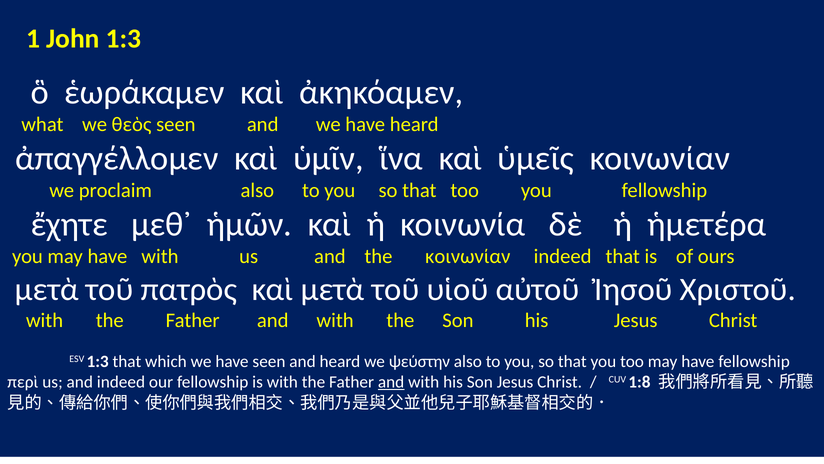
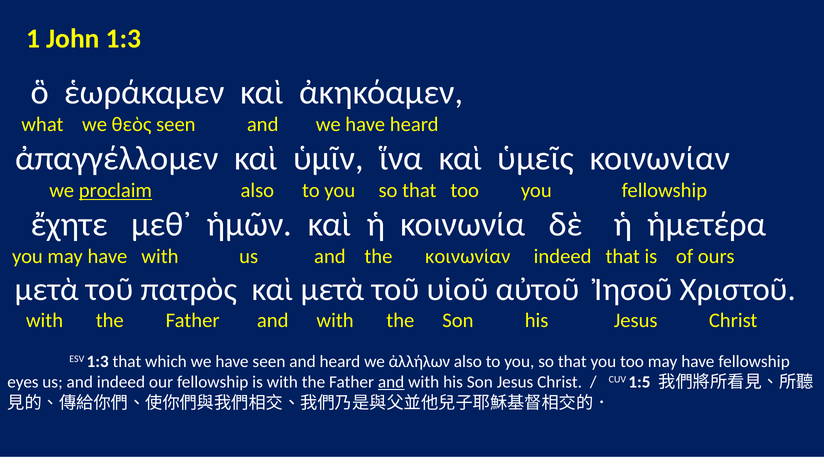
proclaim underline: none -> present (115, 191)
ψεύστην: ψεύστην -> ἀλλήλων (419, 362)
περὶ: περὶ -> eyes (23, 383)
1:8: 1:8 -> 1:5 (639, 383)
